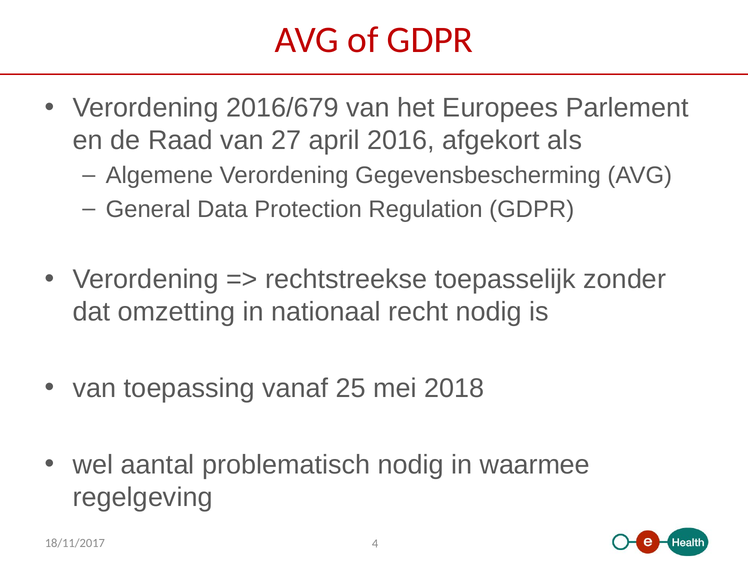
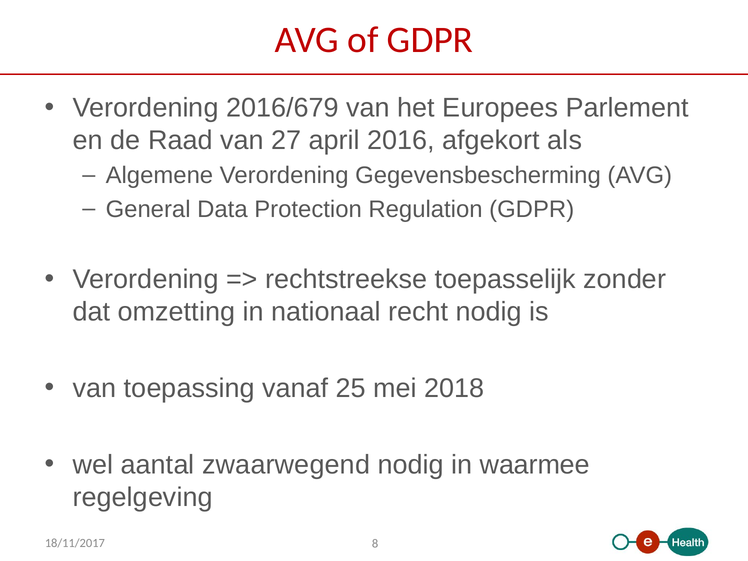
problematisch: problematisch -> zwaarwegend (286, 465)
4: 4 -> 8 (375, 544)
